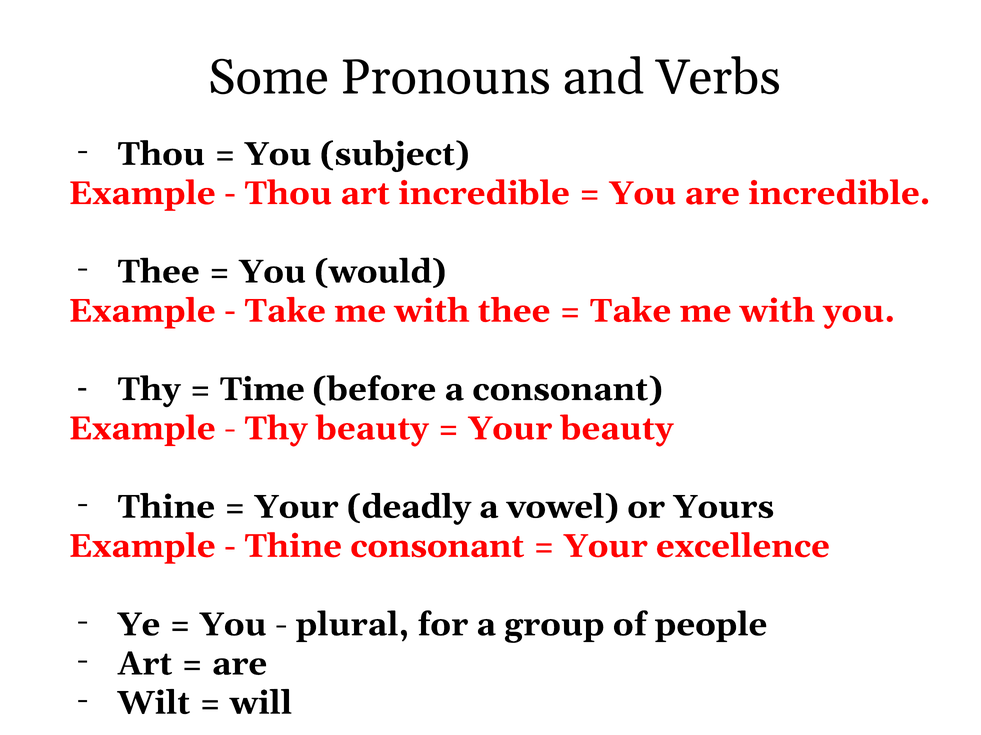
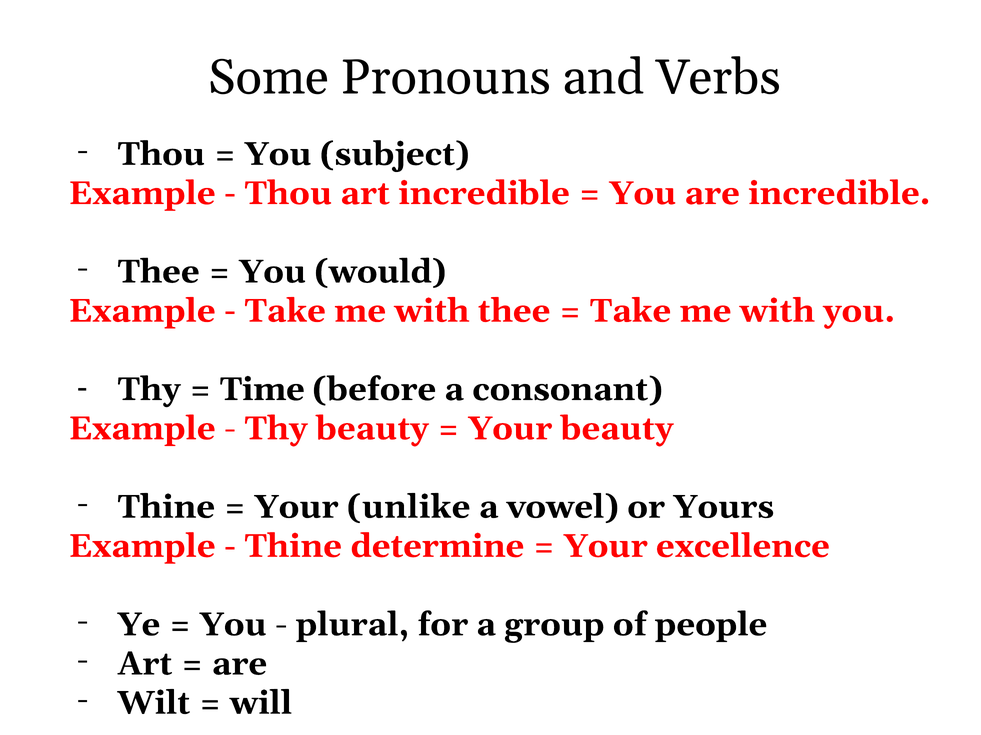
deadly: deadly -> unlike (409, 507)
Thine consonant: consonant -> determine (437, 547)
